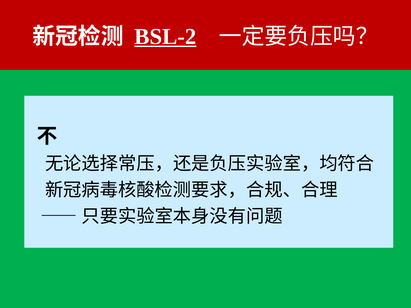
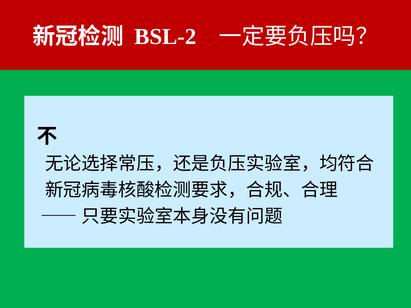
BSL-2 underline: present -> none (165, 37)
